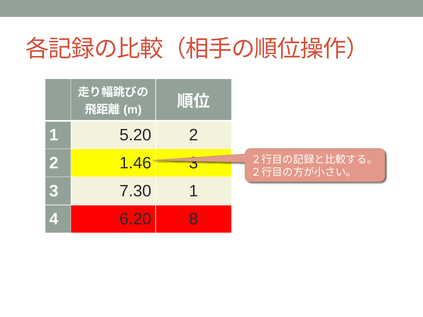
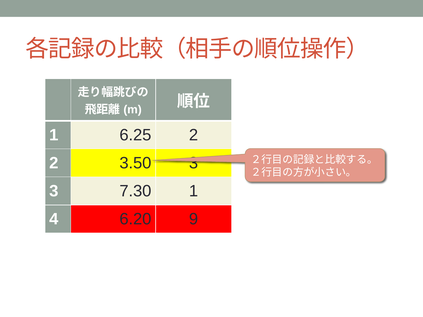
5.20: 5.20 -> 6.25 (135, 135)
1.46: 1.46 -> 3.50 (135, 163)
8: 8 -> 9 (194, 219)
